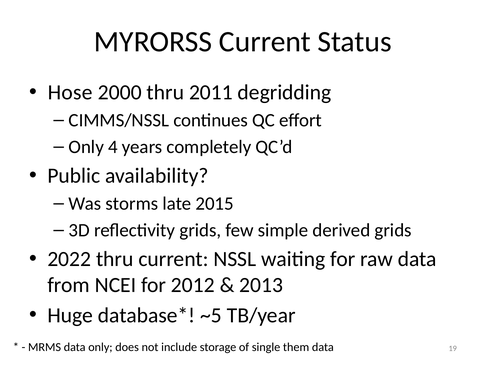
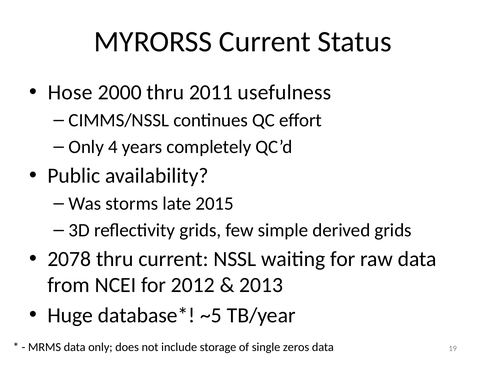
degridding: degridding -> usefulness (284, 92)
2022: 2022 -> 2078 (69, 259)
them: them -> zeros (296, 347)
